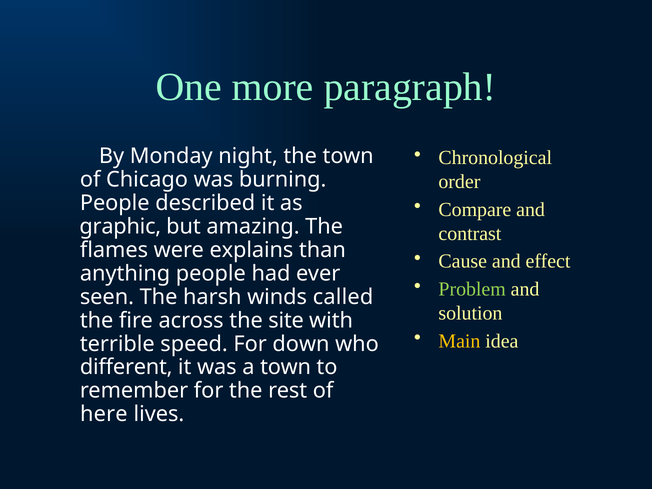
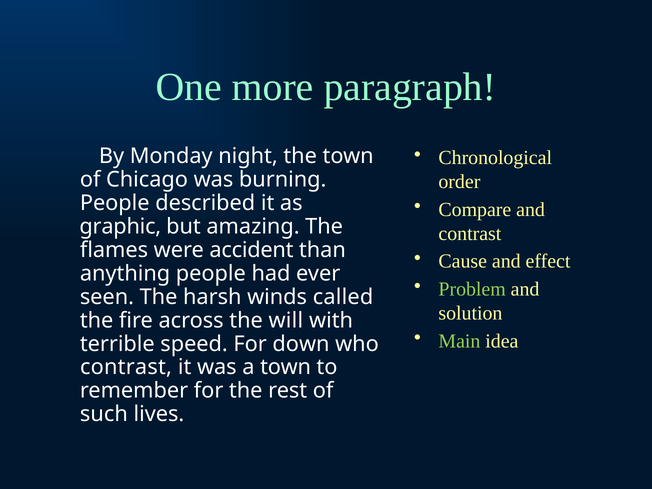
explains: explains -> accident (251, 250)
site: site -> will (286, 320)
Main colour: yellow -> light green (459, 341)
different: different -> contrast (126, 367)
here: here -> such (104, 414)
